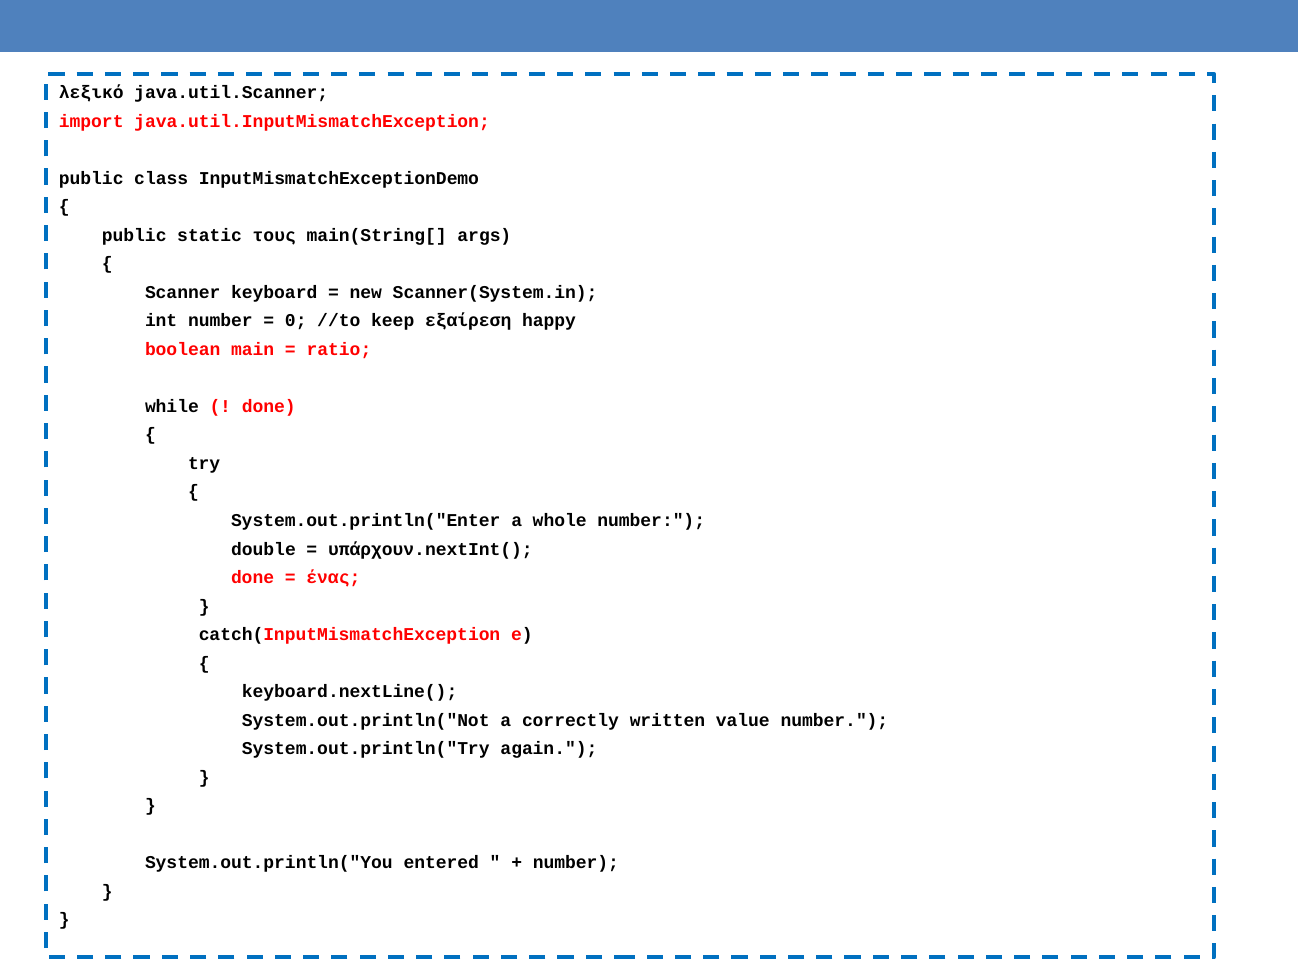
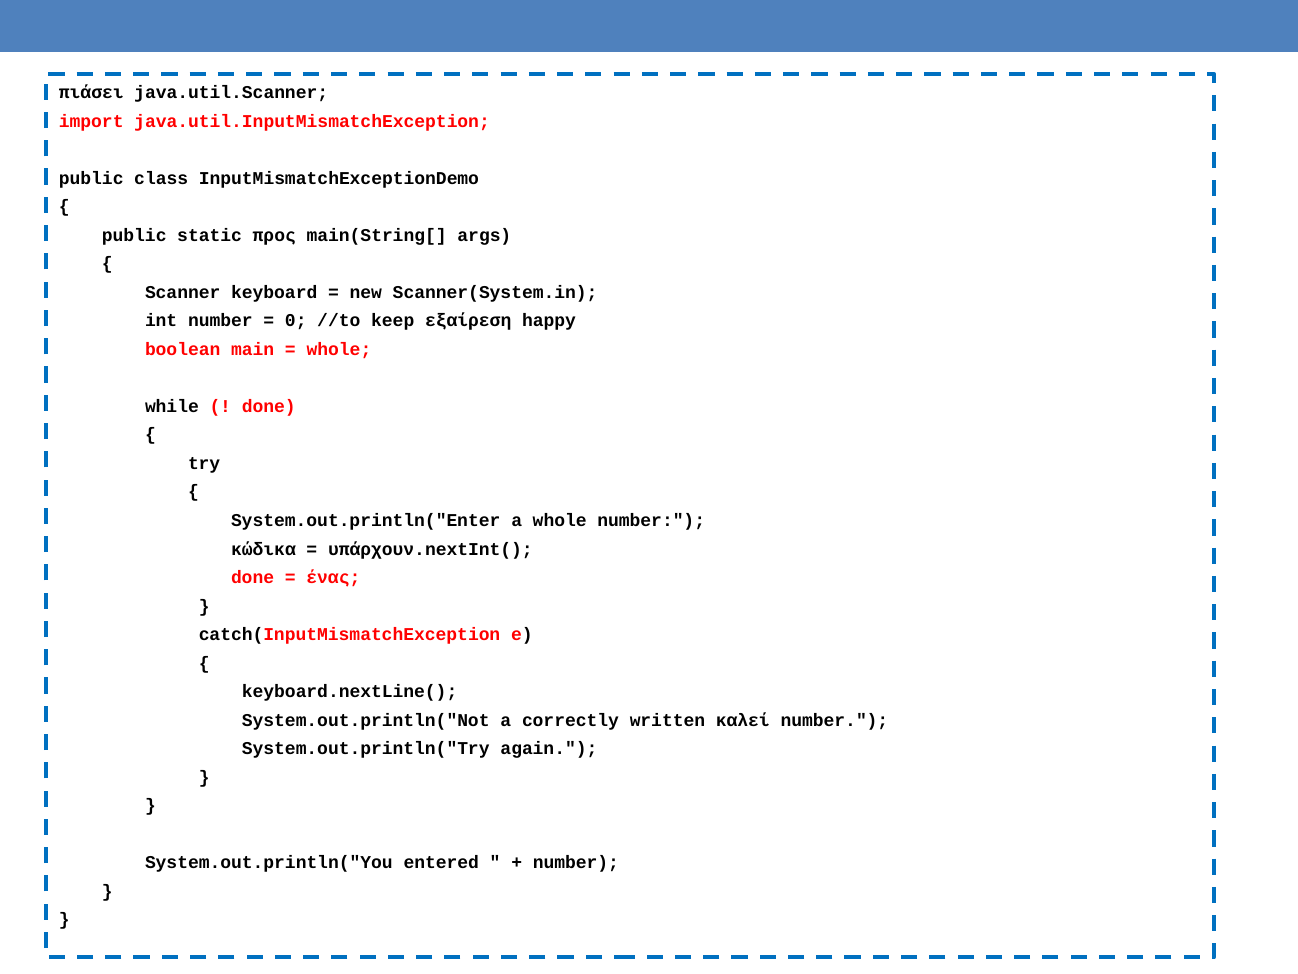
λεξικό: λεξικό -> πιάσει (91, 93)
τους: τους -> προς (274, 235)
ratio: ratio -> whole (339, 349)
double: double -> κώδικα (263, 549)
value: value -> καλεί (743, 720)
